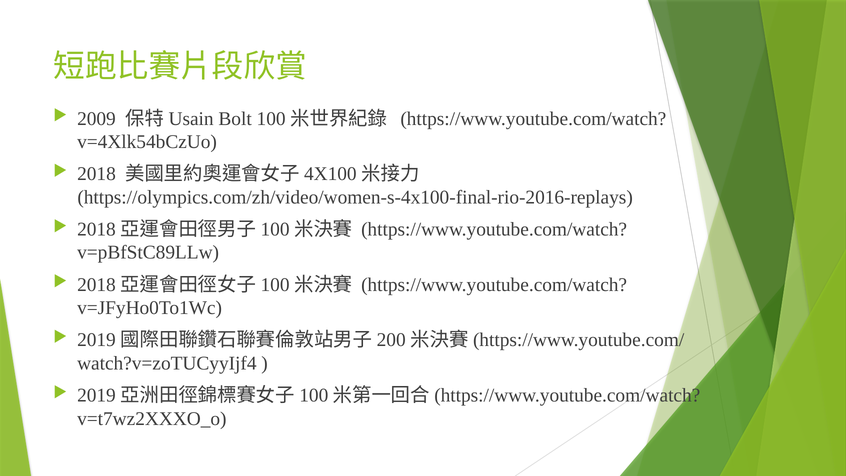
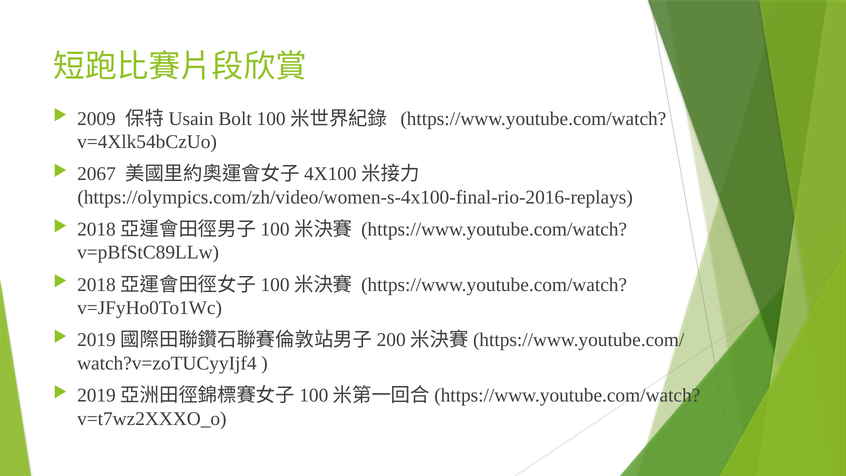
2018: 2018 -> 2067 (96, 174)
